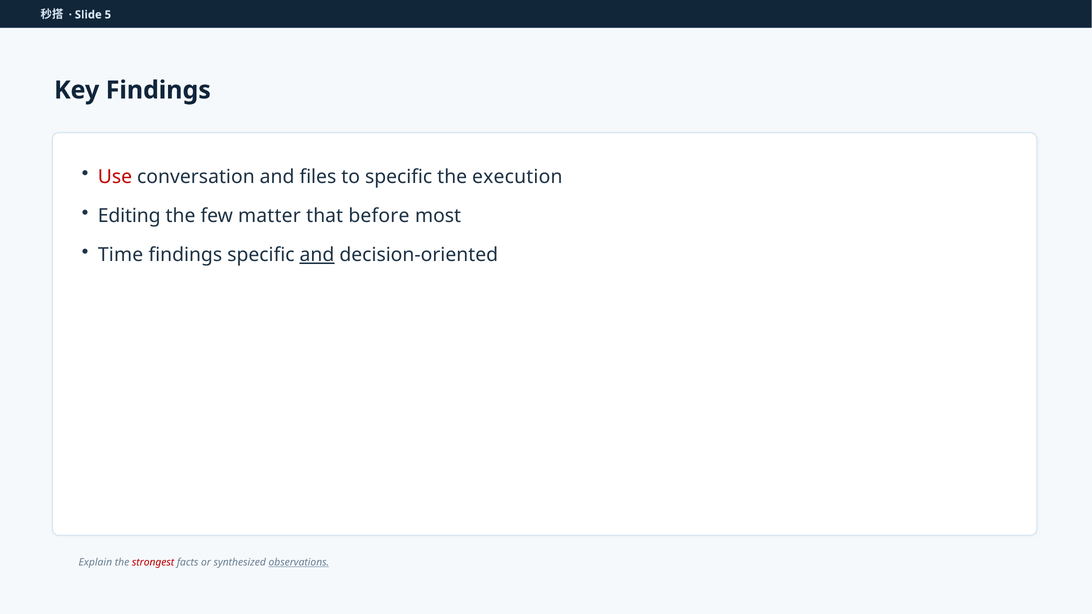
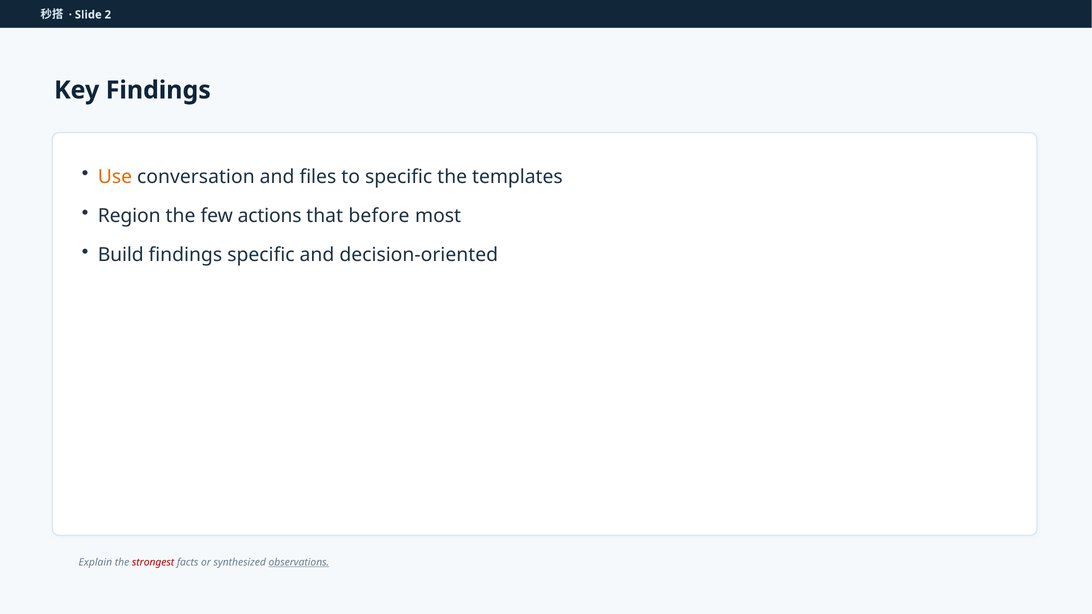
5: 5 -> 2 (108, 15)
Use colour: red -> orange (115, 177)
execution: execution -> templates (517, 177)
Editing: Editing -> Region (129, 216)
matter: matter -> actions (270, 216)
Time: Time -> Build (121, 255)
and underline: present -> none (317, 255)
